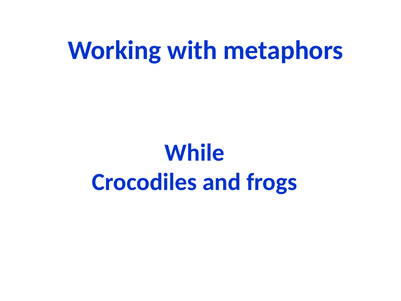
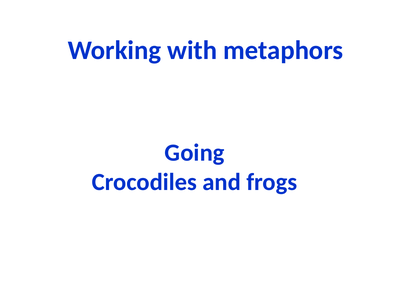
While: While -> Going (195, 153)
